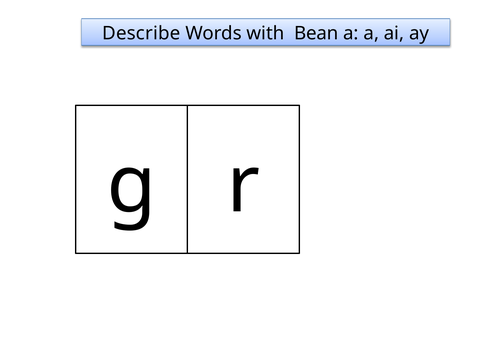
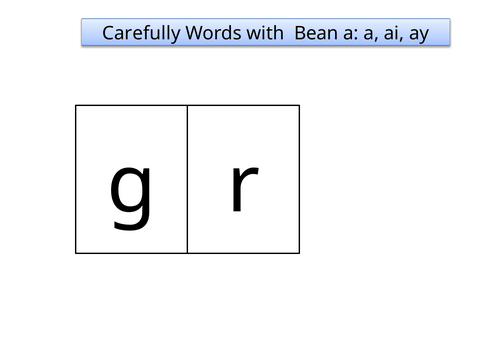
Describe: Describe -> Carefully (141, 33)
